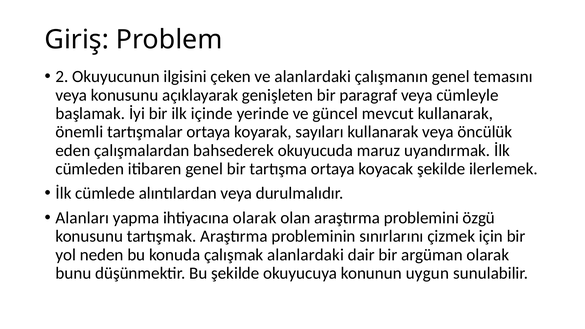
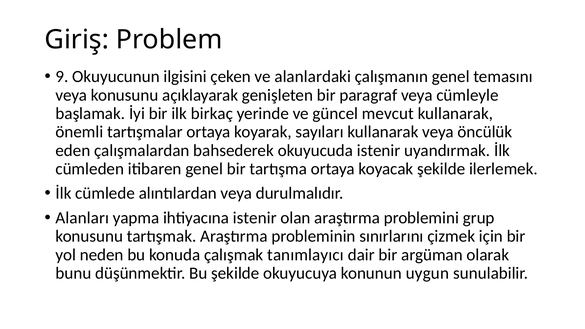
2: 2 -> 9 (62, 77)
içinde: içinde -> birkaç (212, 114)
okuyucuda maruz: maruz -> istenir (379, 150)
ihtiyacına olarak: olarak -> istenir (255, 218)
özgü: özgü -> grup (479, 218)
çalışmak alanlardaki: alanlardaki -> tanımlayıcı (305, 255)
